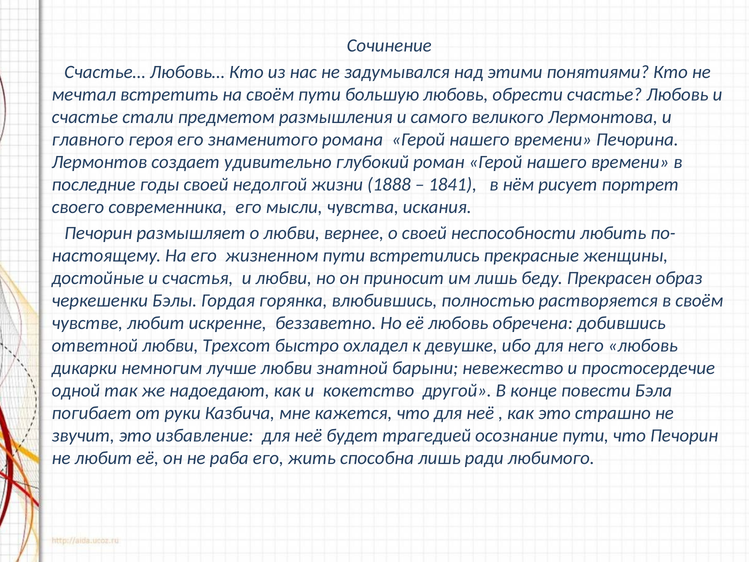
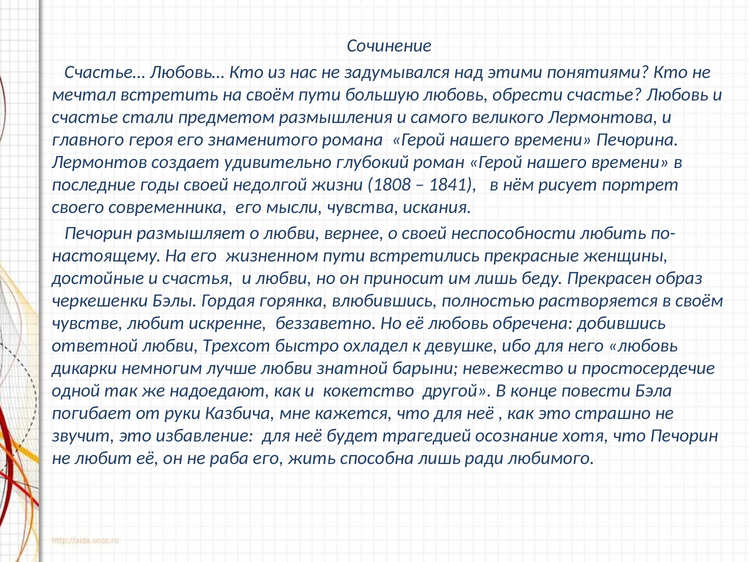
1888: 1888 -> 1808 (389, 184)
осознание пути: пути -> хотя (585, 435)
